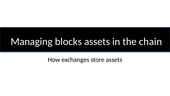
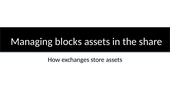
chain: chain -> share (151, 41)
